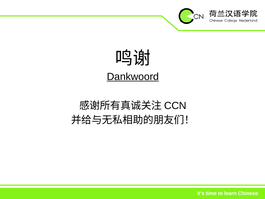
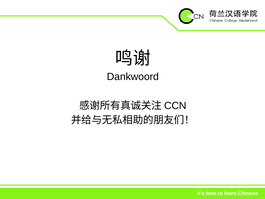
Dankwoord underline: present -> none (133, 77)
